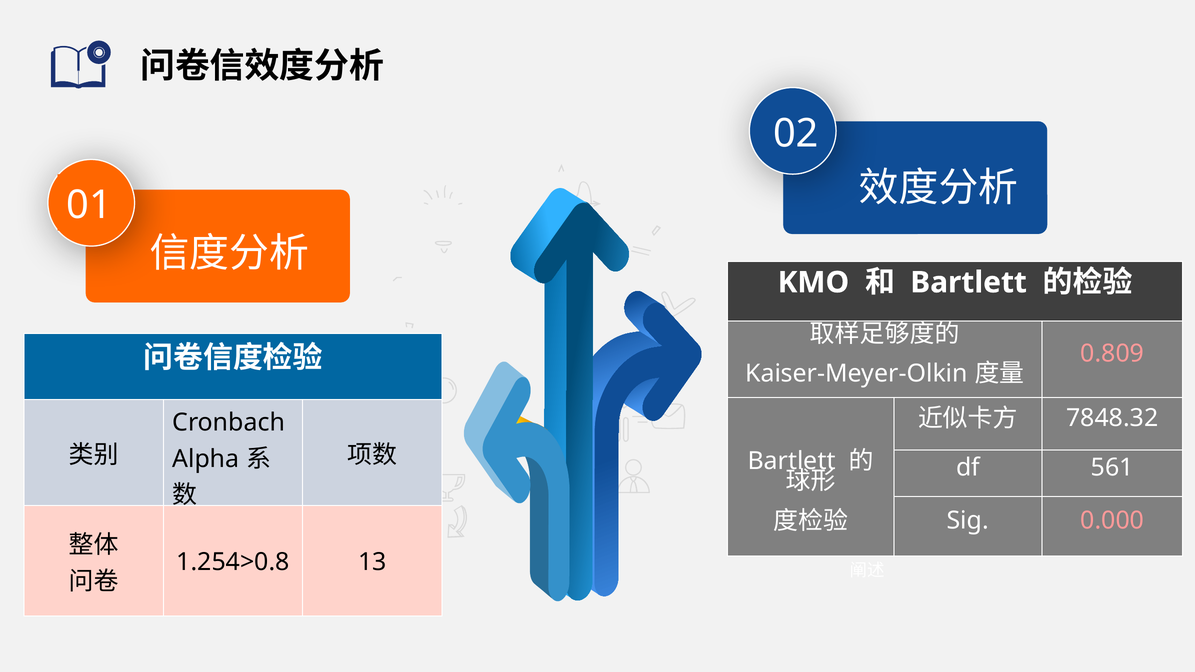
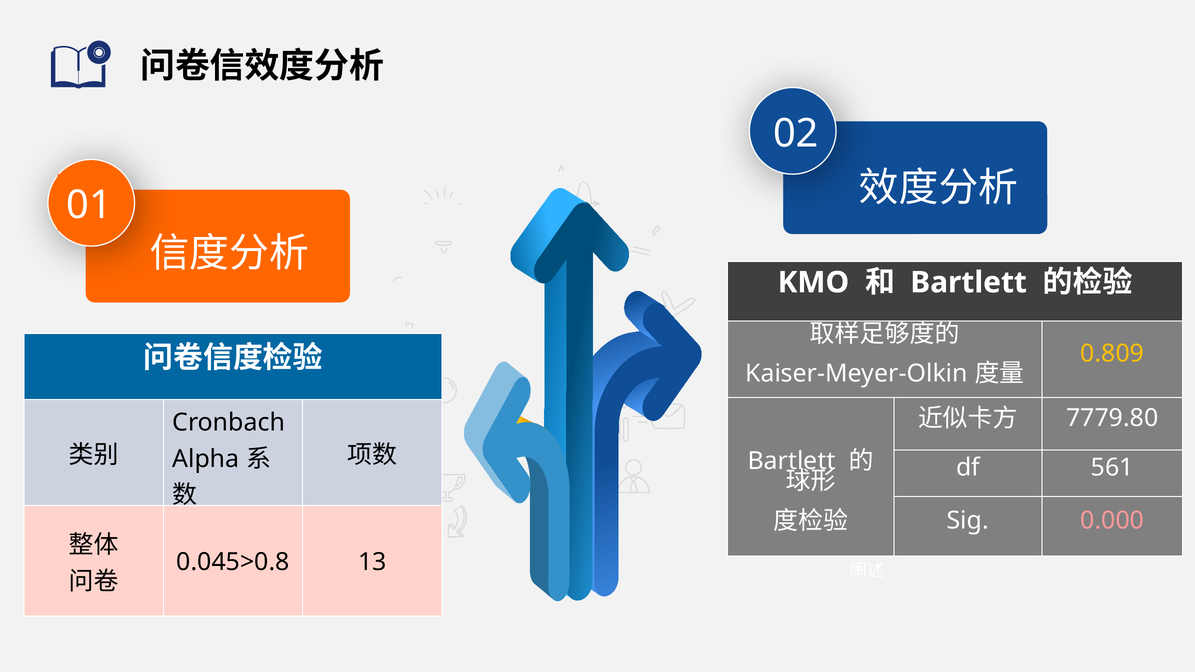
0.809 colour: pink -> yellow (1112, 354)
7848.32: 7848.32 -> 7779.80 (1112, 418)
1.254>0.8: 1.254>0.8 -> 0.045>0.8 (233, 562)
